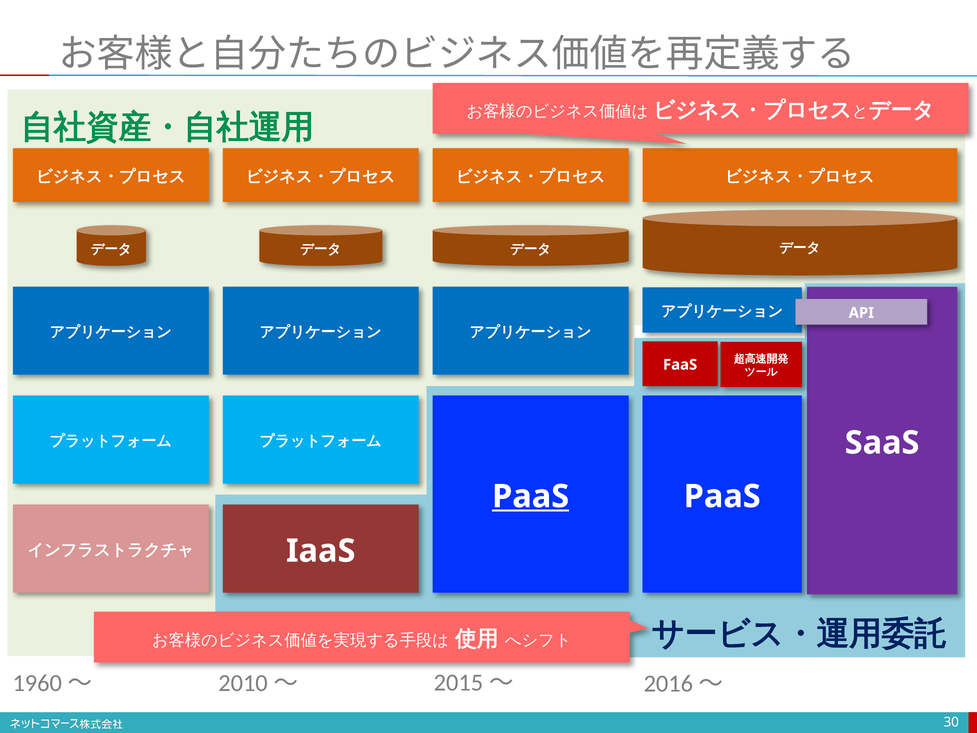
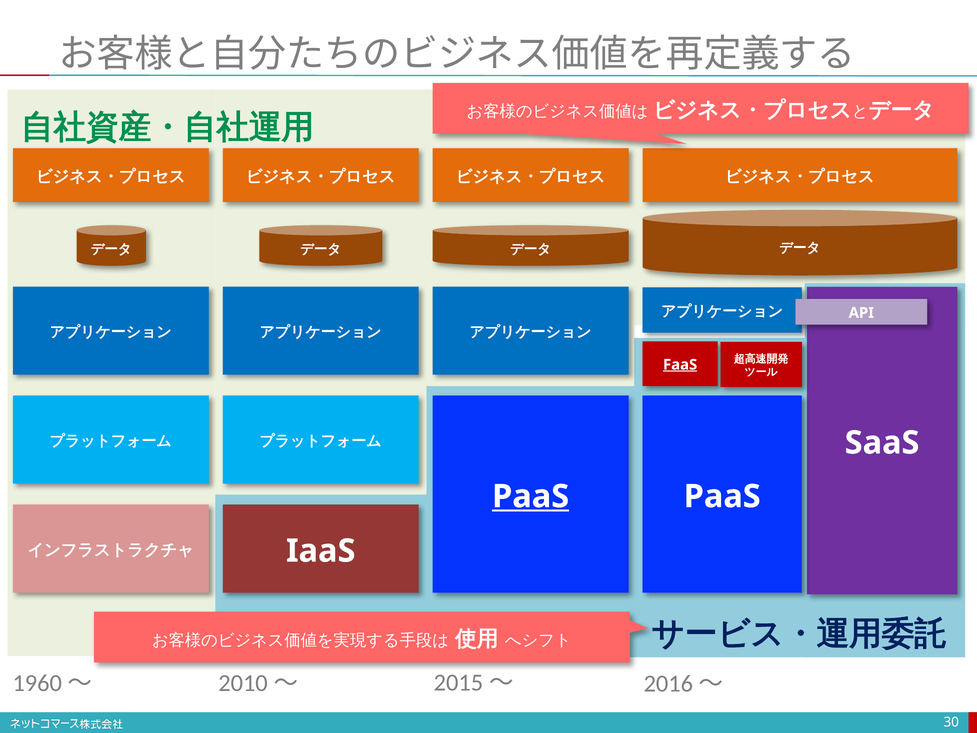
FaaS underline: none -> present (680, 365)
